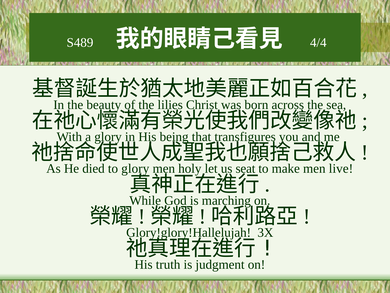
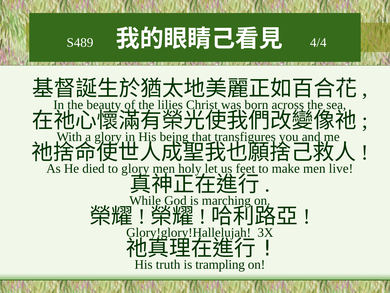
seat: seat -> feet (245, 168)
judgment: judgment -> trampling (220, 264)
